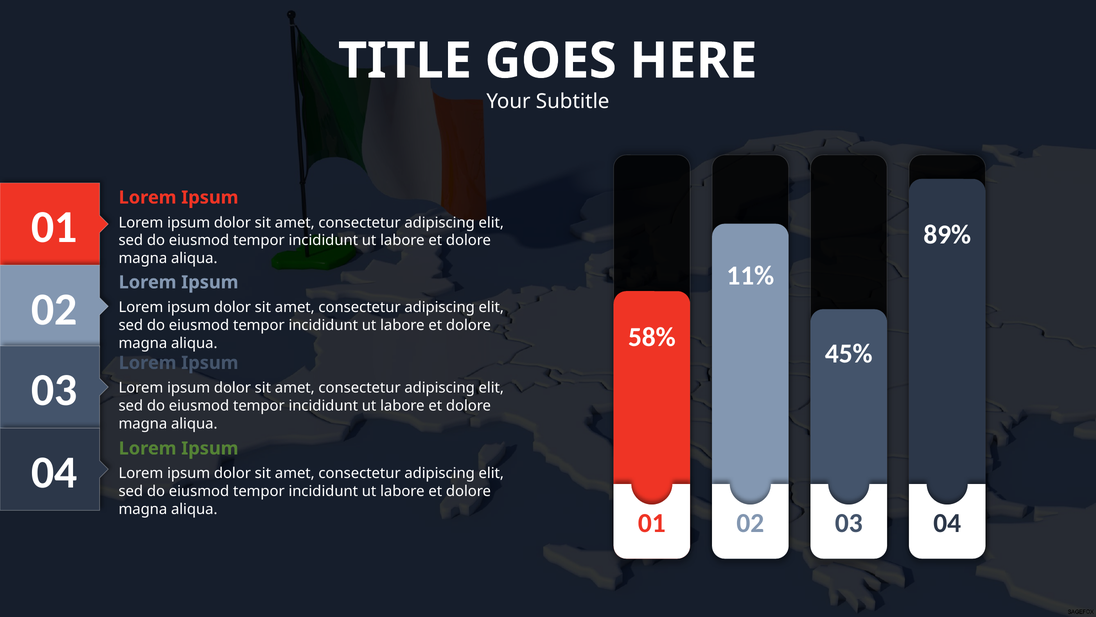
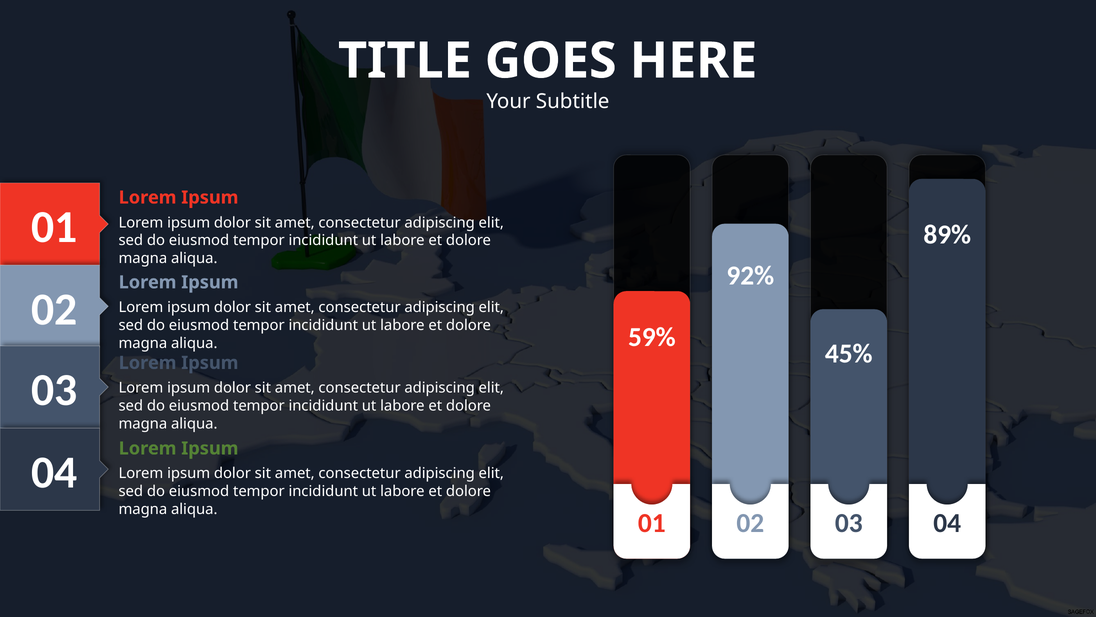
11%: 11% -> 92% (750, 275)
58%: 58% -> 59% (652, 337)
